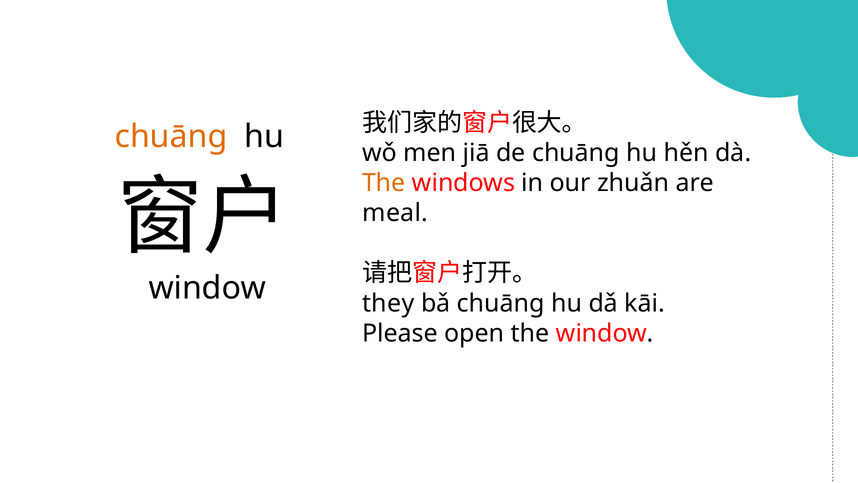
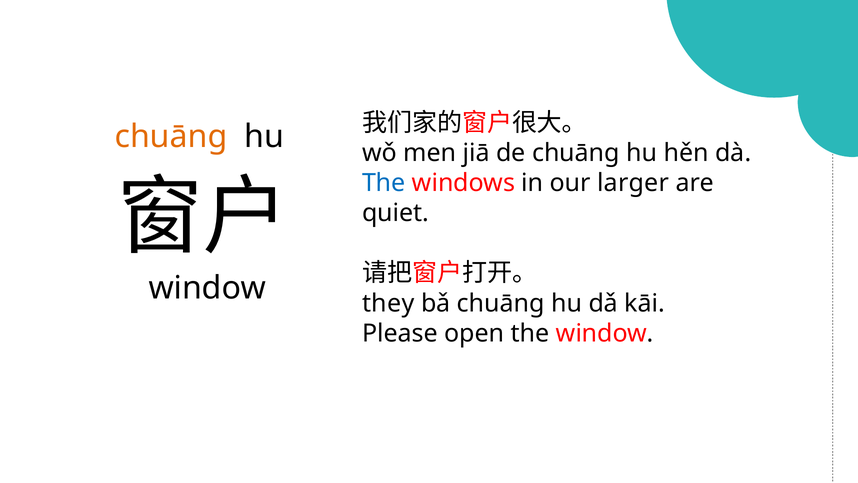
The colour: orange -> blue (384, 183)
zhuǎn: zhuǎn -> larger (633, 183)
meal: meal -> quiet (395, 213)
